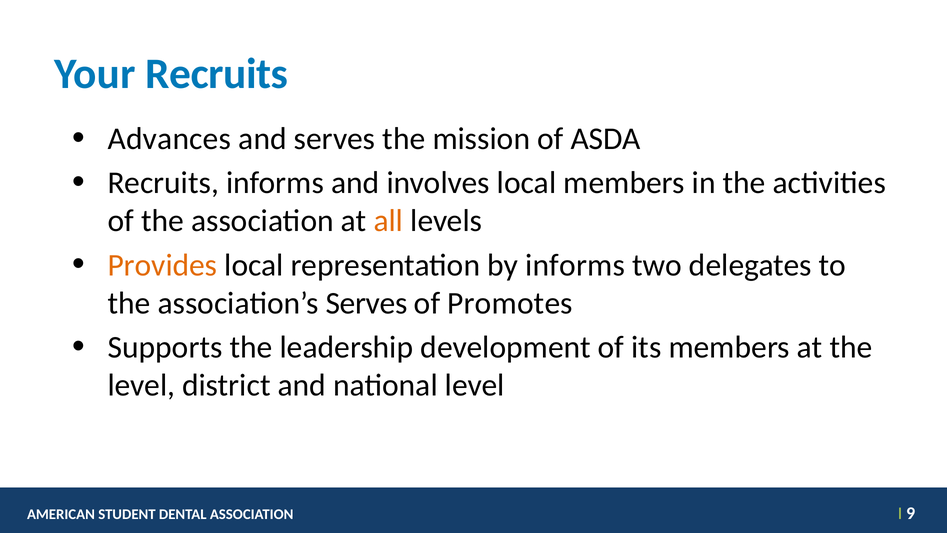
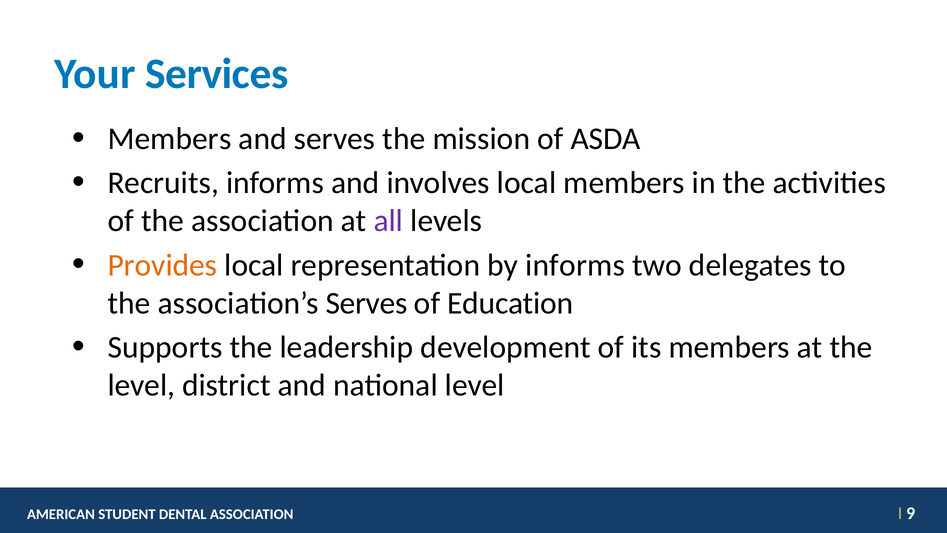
Your Recruits: Recruits -> Services (217, 74)
Advances: Advances -> Members (170, 139)
all colour: orange -> purple (388, 221)
Promotes: Promotes -> Education (510, 303)
